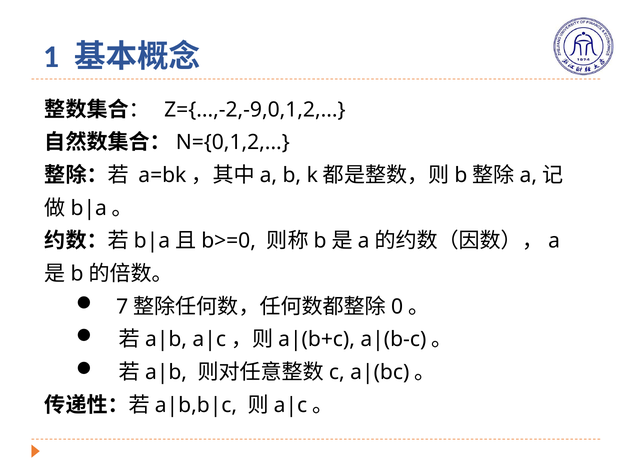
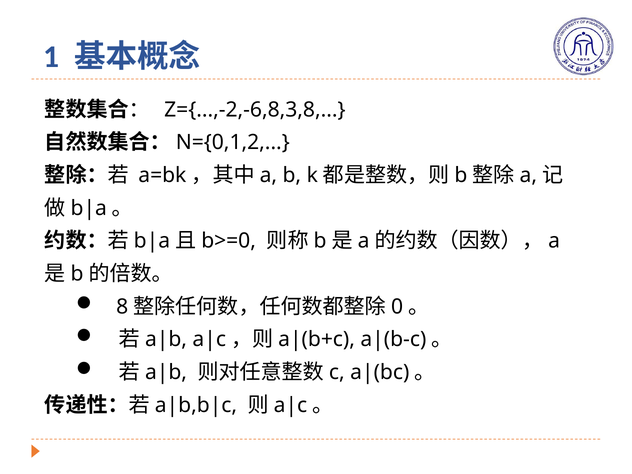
Z={...,-2,-9,0,1,2: Z={...,-2,-9,0,1,2 -> Z={...,-2,-6,8,3,8 (255, 110)
7: 7 -> 8 (122, 307)
